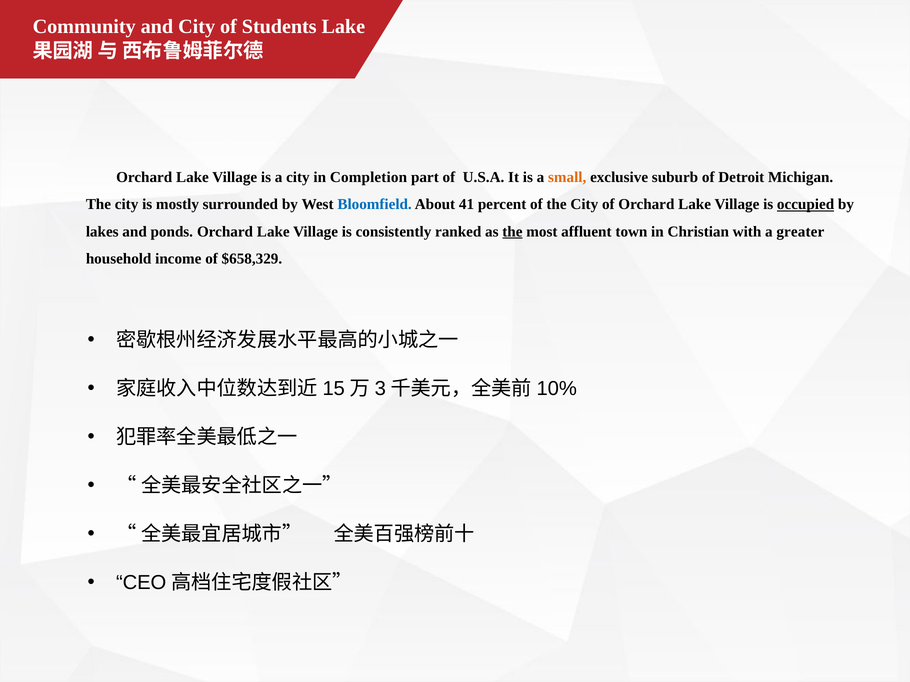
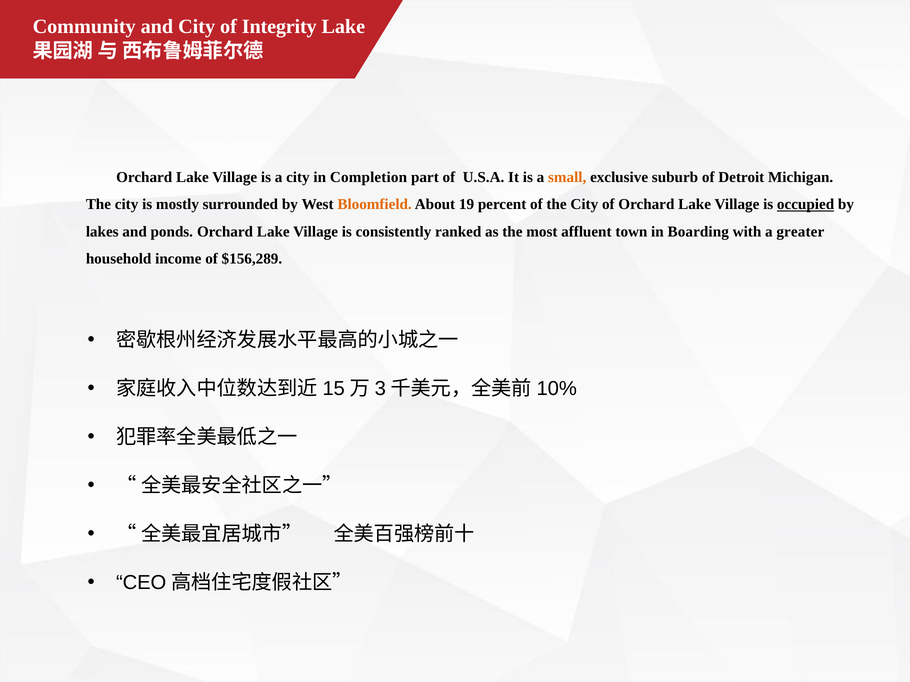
Students: Students -> Integrity (279, 27)
Bloomfield colour: blue -> orange (375, 204)
41: 41 -> 19 (467, 204)
the underline: present -> none (512, 232)
Christian: Christian -> Boarding (698, 232)
$658,329: $658,329 -> $156,289 (252, 259)
